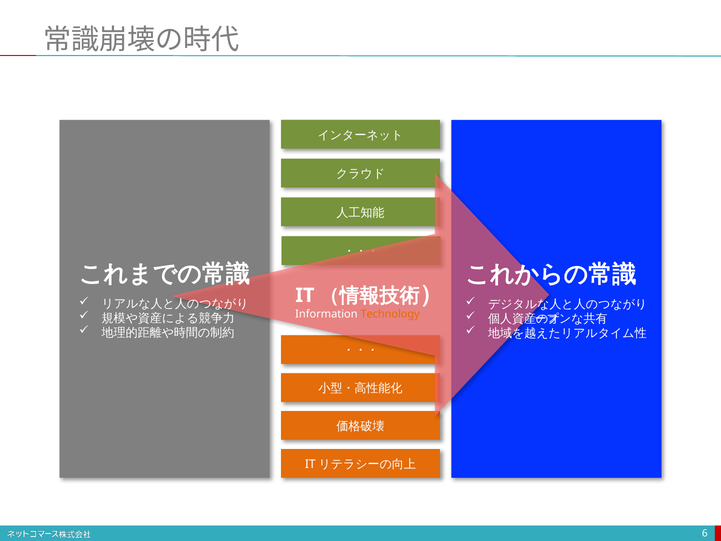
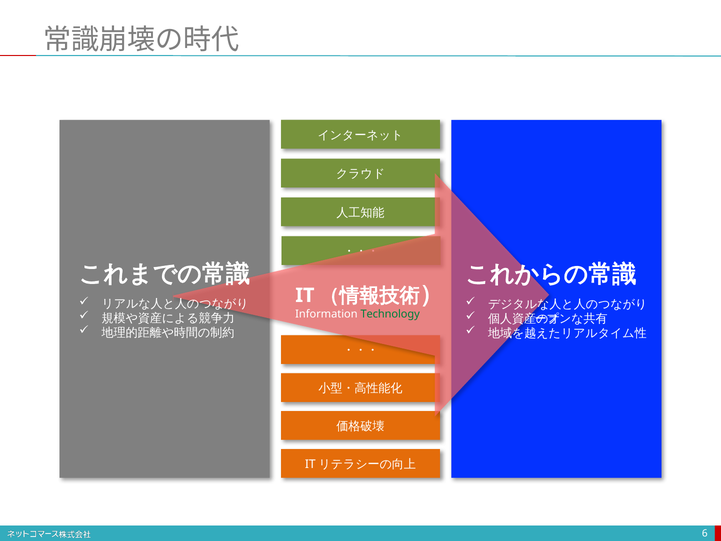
Technology colour: orange -> green (390, 314)
